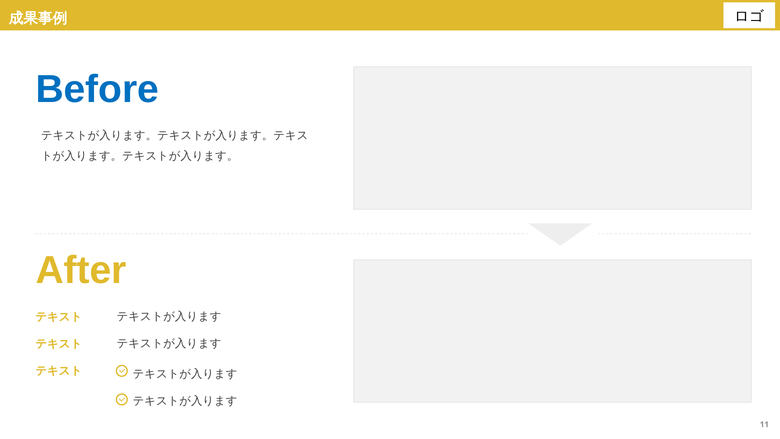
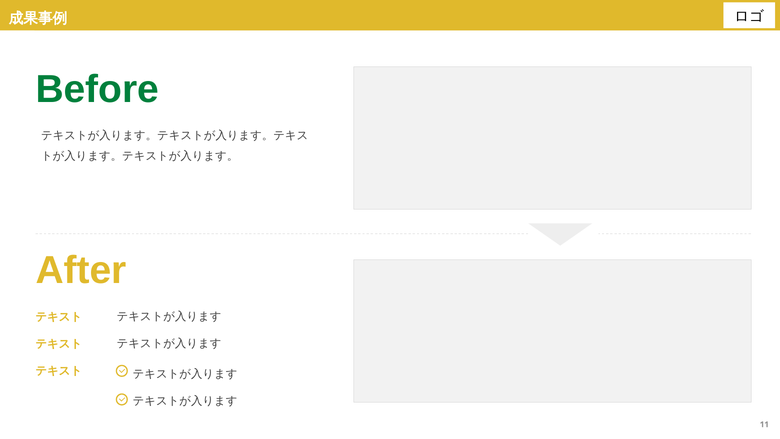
Before colour: blue -> green (97, 90)
